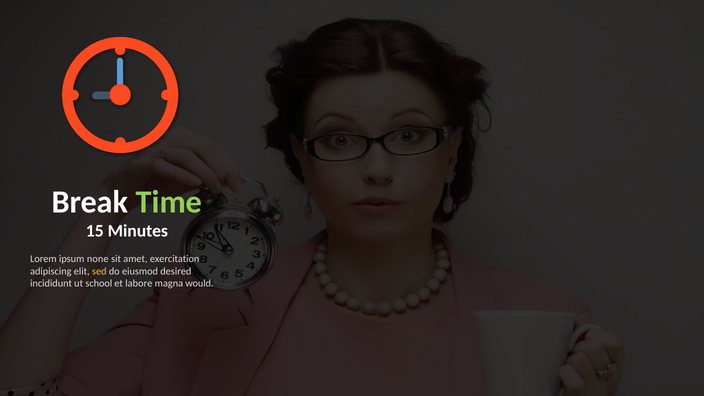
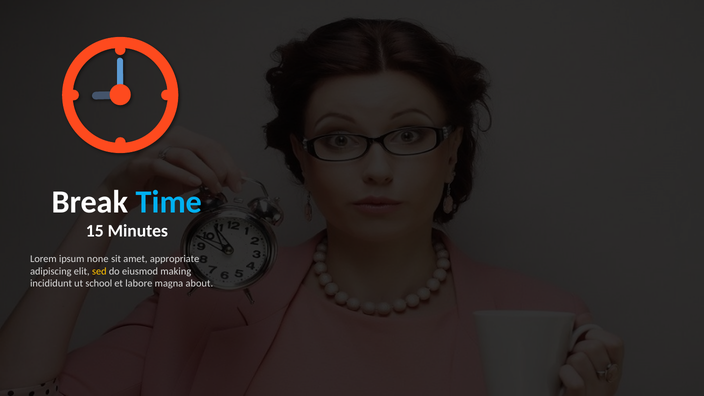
Time colour: light green -> light blue (169, 202)
exercitation: exercitation -> appropriate (175, 259)
desired: desired -> making (176, 271)
would: would -> about (199, 284)
